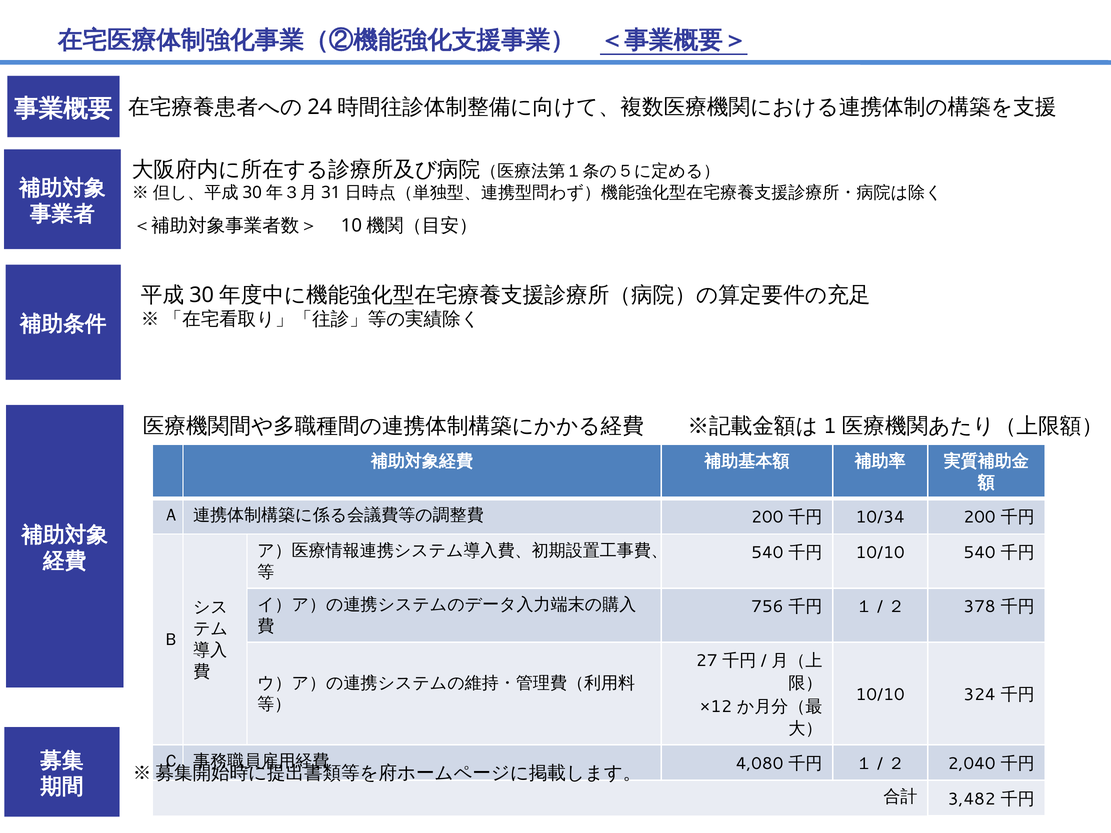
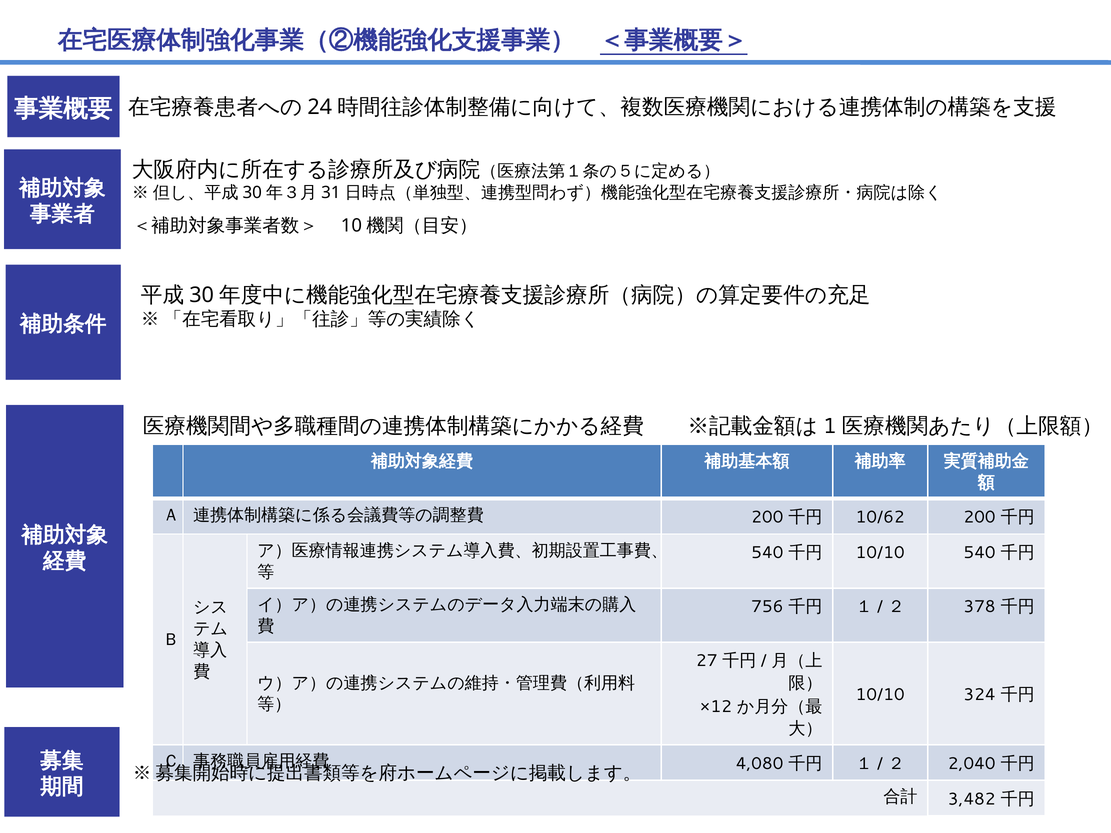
10/34: 10/34 -> 10/62 (880, 517)
